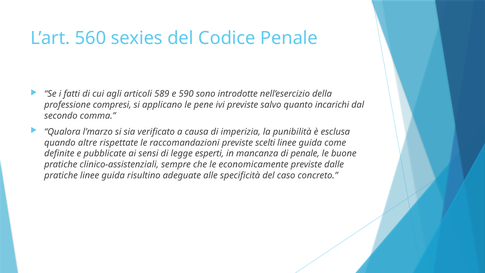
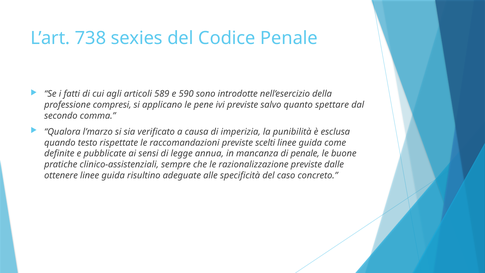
560: 560 -> 738 (91, 38)
incarichi: incarichi -> spettare (332, 105)
altre: altre -> testo (88, 143)
esperti: esperti -> annua (209, 153)
economicamente: economicamente -> razionalizzazione (254, 164)
pratiche: pratiche -> ottenere (61, 175)
